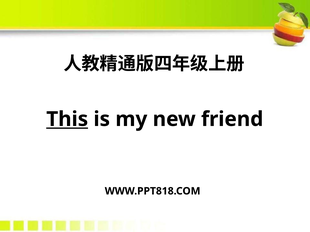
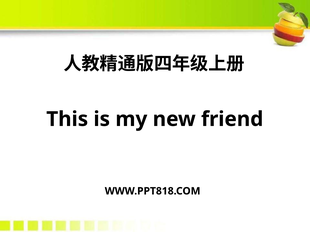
This underline: present -> none (67, 119)
